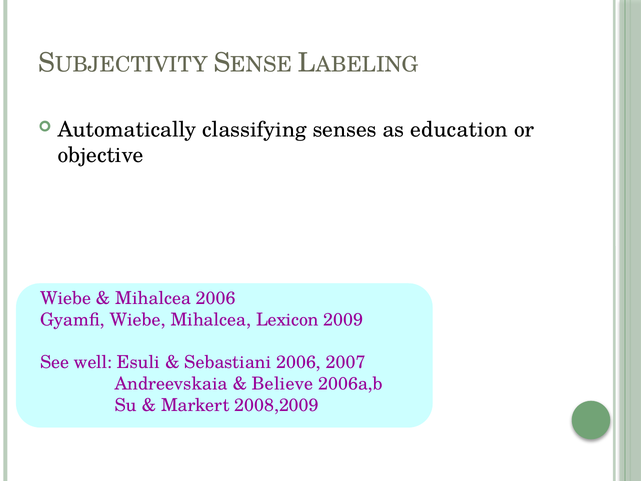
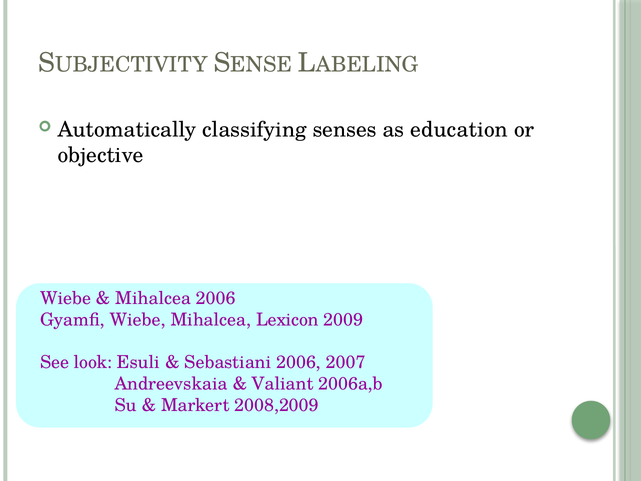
well: well -> look (93, 362)
Believe: Believe -> Valiant (283, 384)
